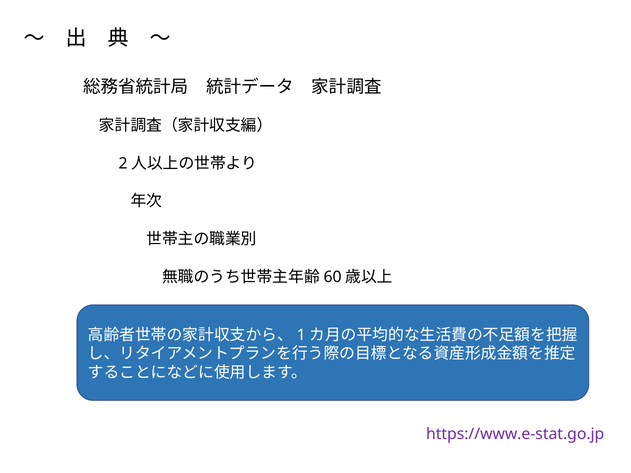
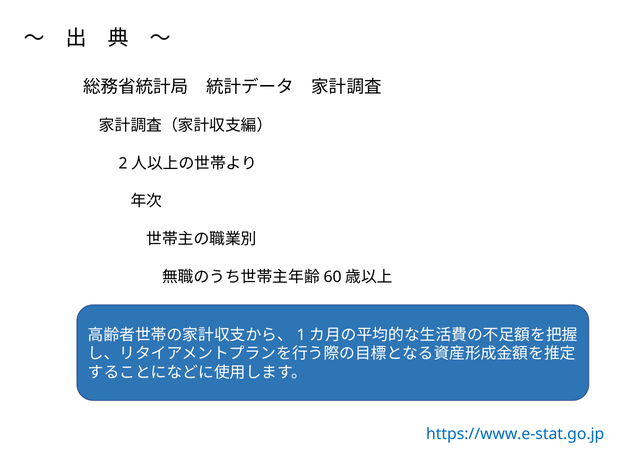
https://www.e-stat.go.jp colour: purple -> blue (515, 434)
